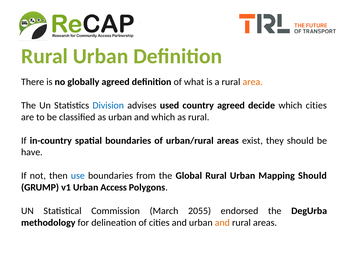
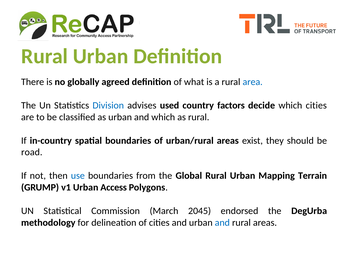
area colour: orange -> blue (253, 82)
country agreed: agreed -> factors (231, 106)
have: have -> road (32, 153)
Mapping Should: Should -> Terrain (313, 176)
2055: 2055 -> 2045 (200, 212)
and colour: orange -> blue (222, 223)
